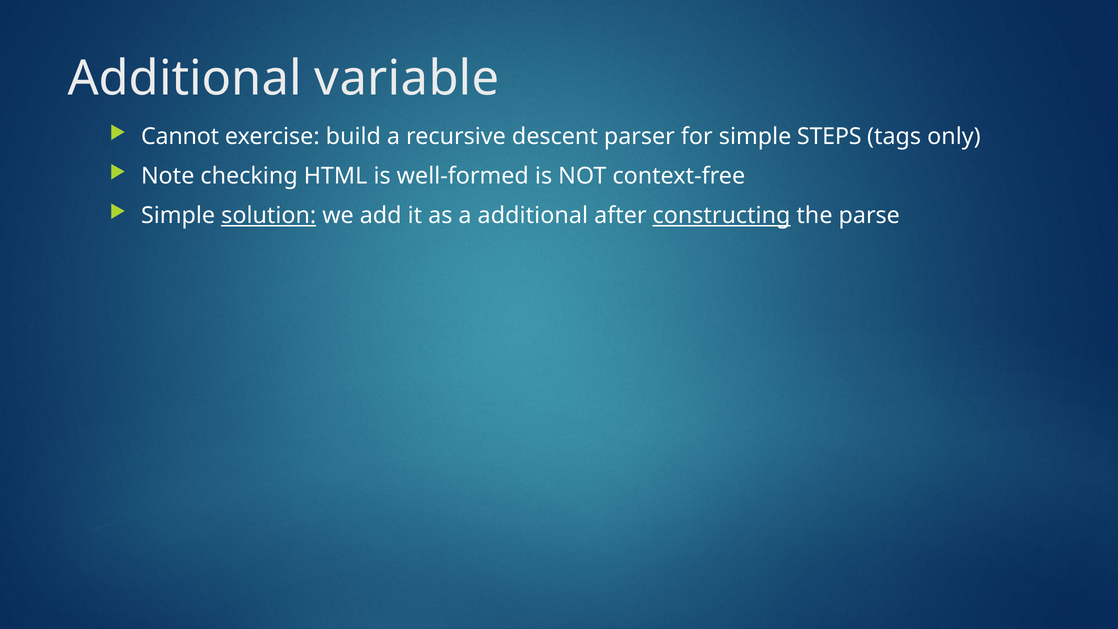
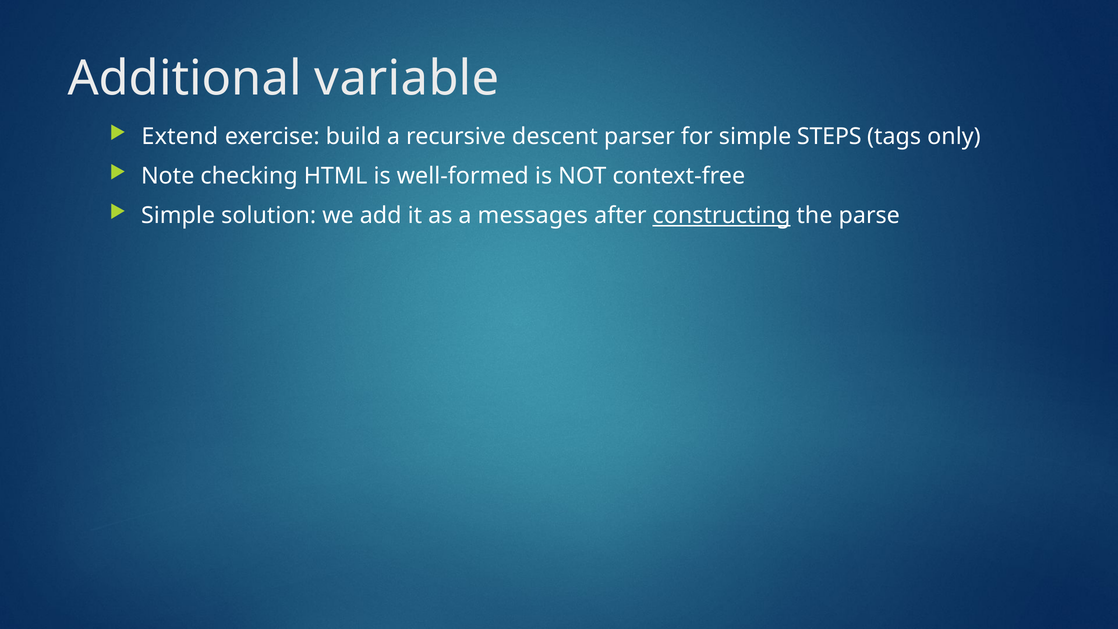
Cannot: Cannot -> Extend (180, 136)
solution underline: present -> none (269, 216)
a additional: additional -> messages (533, 216)
